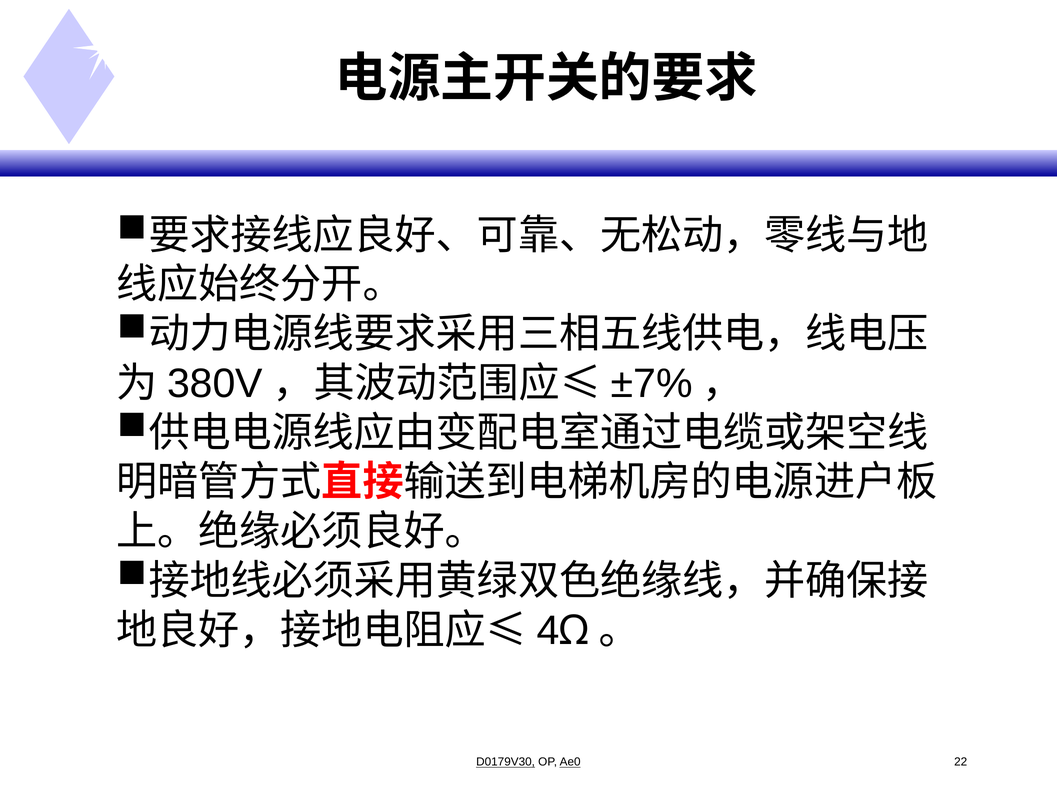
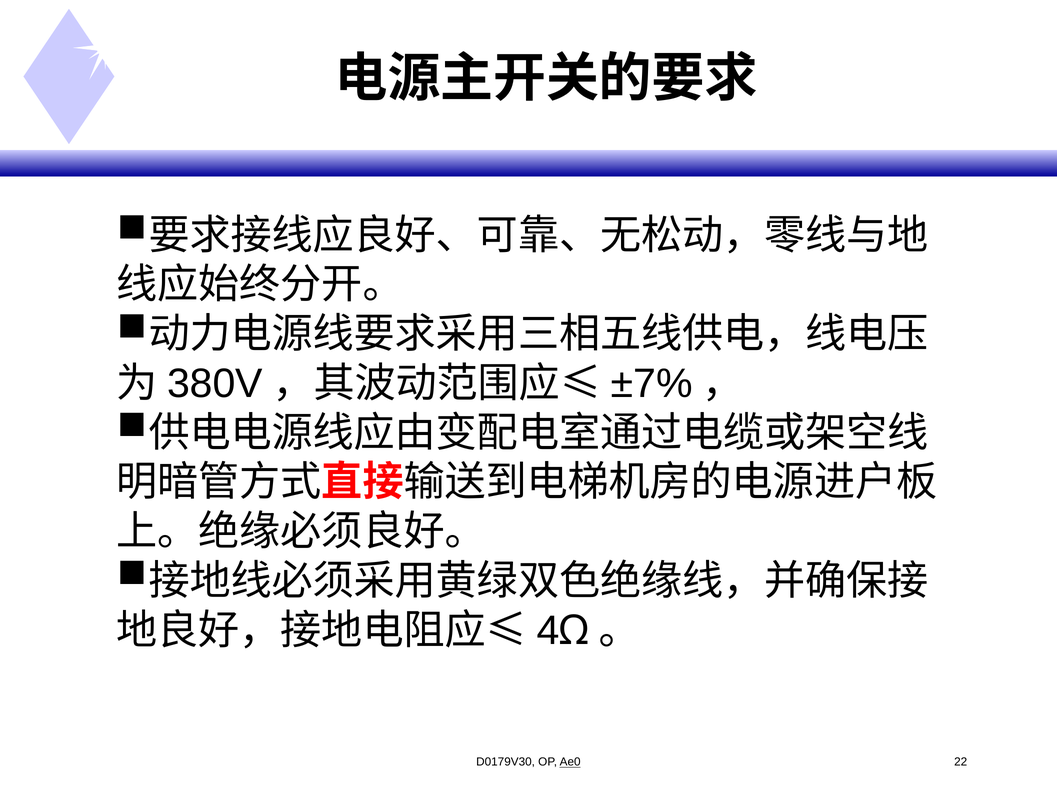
D0179V30 underline: present -> none (506, 762)
